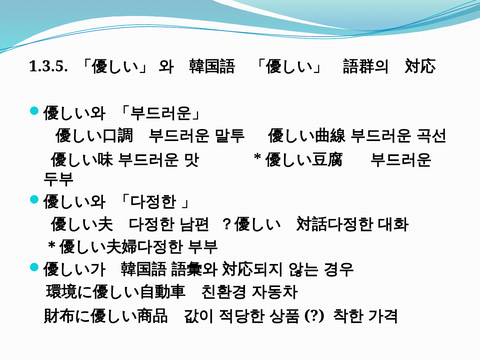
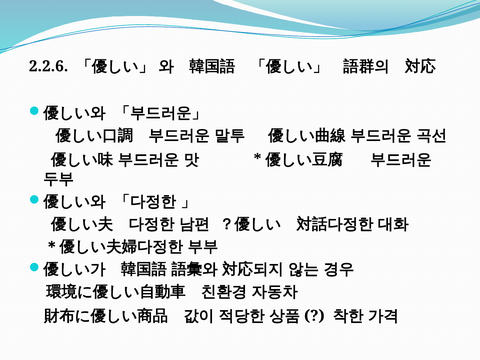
1.3.5: 1.3.5 -> 2.2.6 (49, 66)
